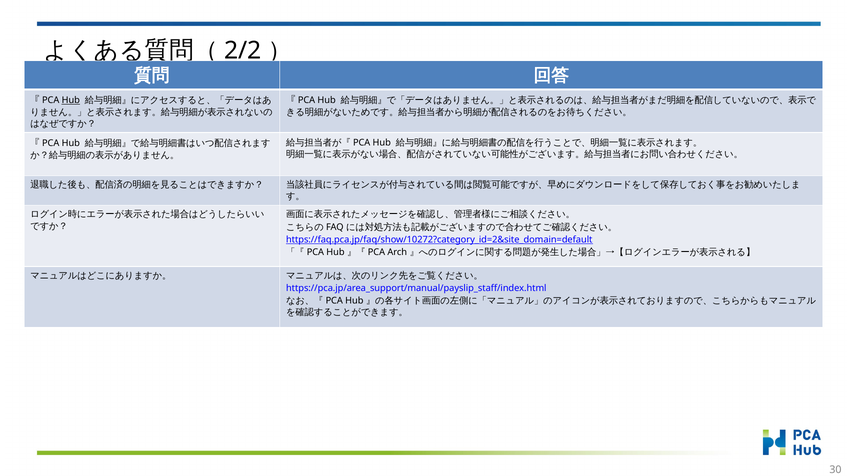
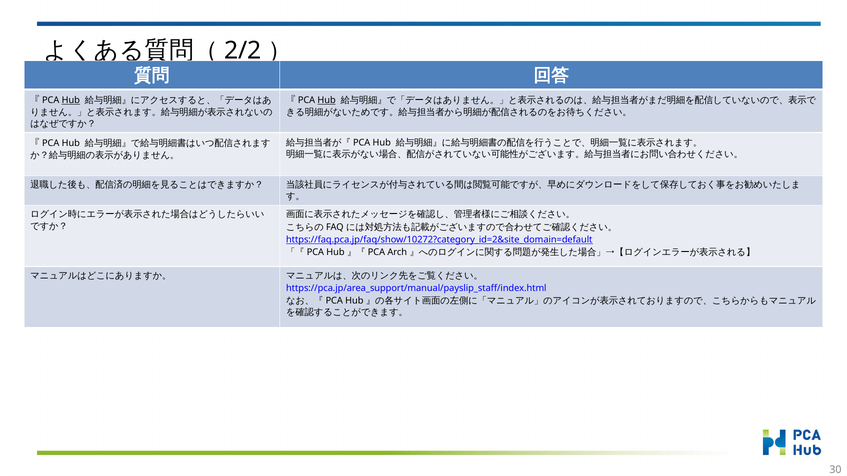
Hub underline: none -> present (327, 100)
